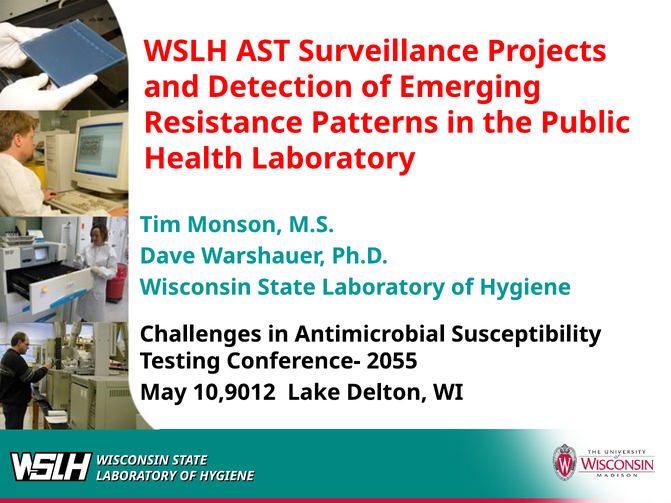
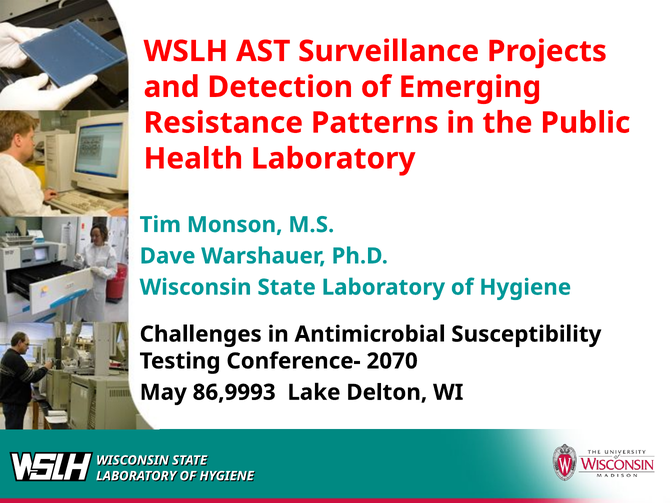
2055: 2055 -> 2070 (392, 361)
10,9012: 10,9012 -> 86,9993 (234, 393)
